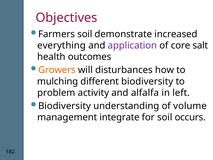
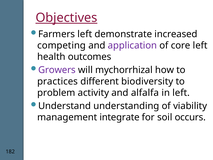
Objectives underline: none -> present (66, 18)
Farmers soil: soil -> left (85, 34)
everything: everything -> competing (62, 45)
core salt: salt -> left (200, 45)
Growers colour: orange -> purple (57, 70)
disturbances: disturbances -> mychorrhizal (124, 70)
mulching: mulching -> practices (58, 81)
Biodiversity: Biodiversity -> Understand (65, 106)
volume: volume -> viability (190, 106)
